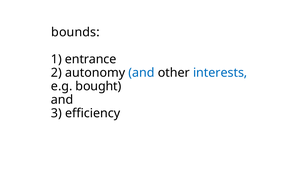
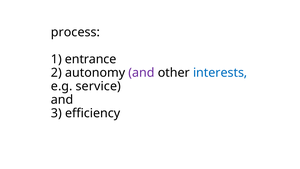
bounds: bounds -> process (75, 32)
and colour: blue -> purple (142, 73)
bought: bought -> service (98, 86)
